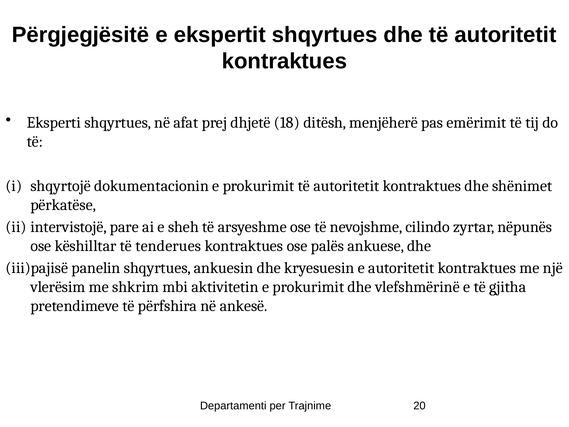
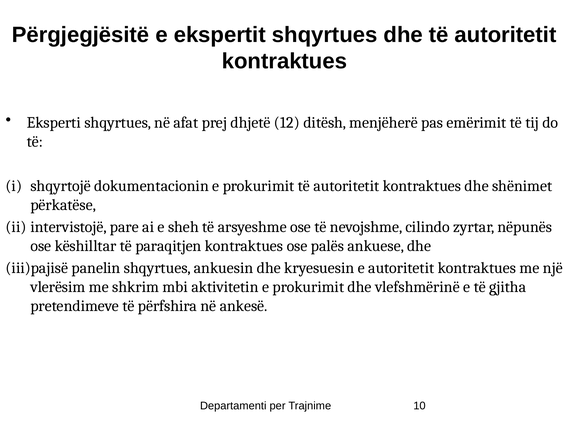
18: 18 -> 12 (287, 122)
tenderues: tenderues -> paraqitjen (168, 246)
20: 20 -> 10 (420, 406)
